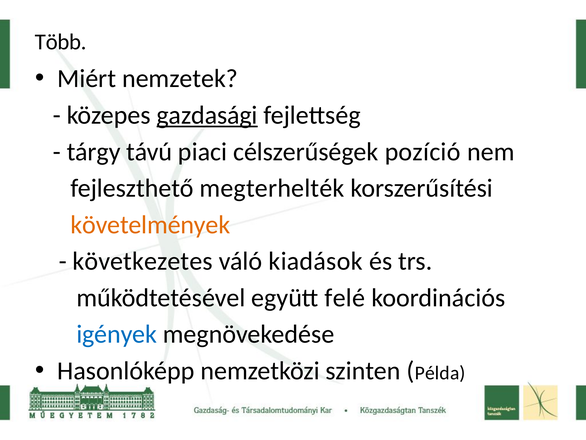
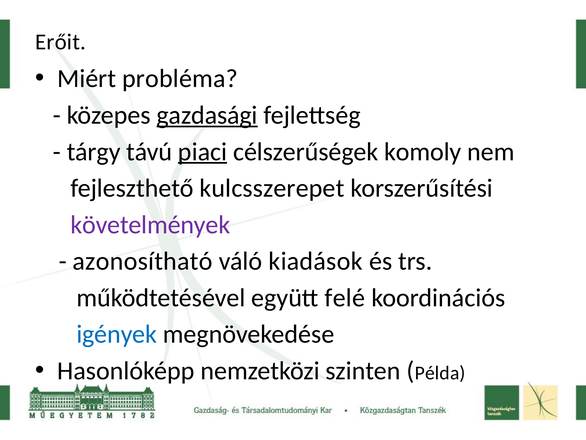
Több: Több -> Erőit (61, 42)
nemzetek: nemzetek -> probléma (180, 79)
piaci underline: none -> present (203, 152)
pozíció: pozíció -> komoly (423, 152)
megterhelték: megterhelték -> kulcsszerepet (272, 188)
követelmények colour: orange -> purple (150, 225)
következetes: következetes -> azonosítható (143, 261)
